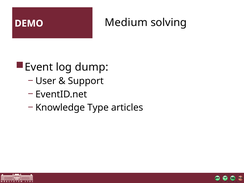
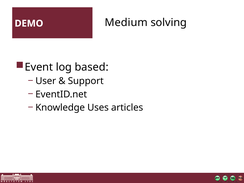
dump: dump -> based (92, 67)
Type: Type -> Uses (98, 108)
